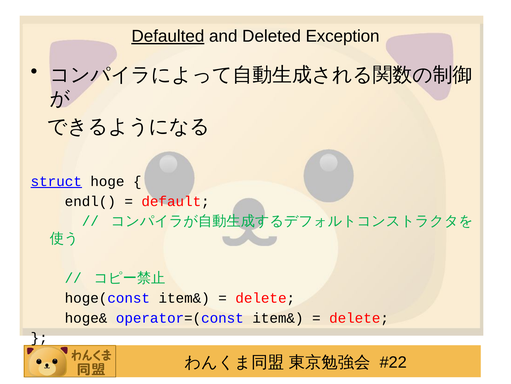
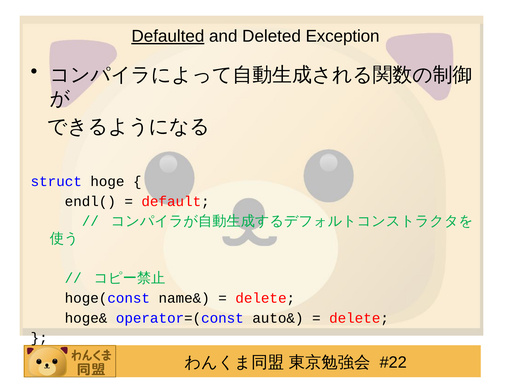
struct underline: present -> none (56, 181)
hoge(const item&: item& -> name& (184, 298)
operator=(const item&: item& -> auto& (278, 317)
